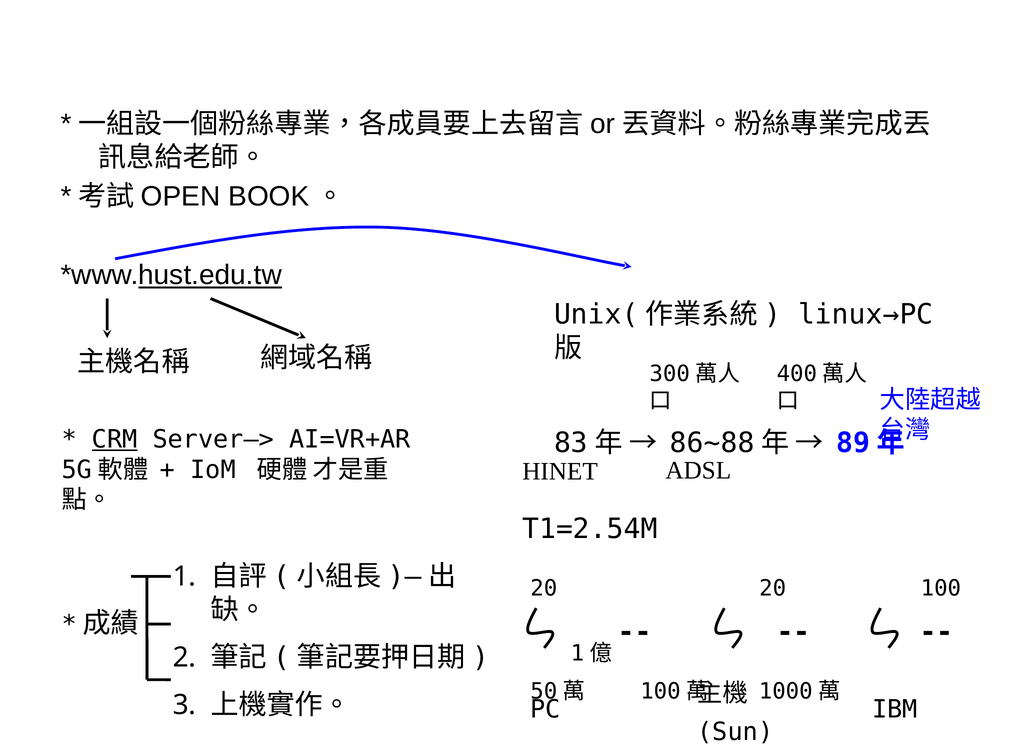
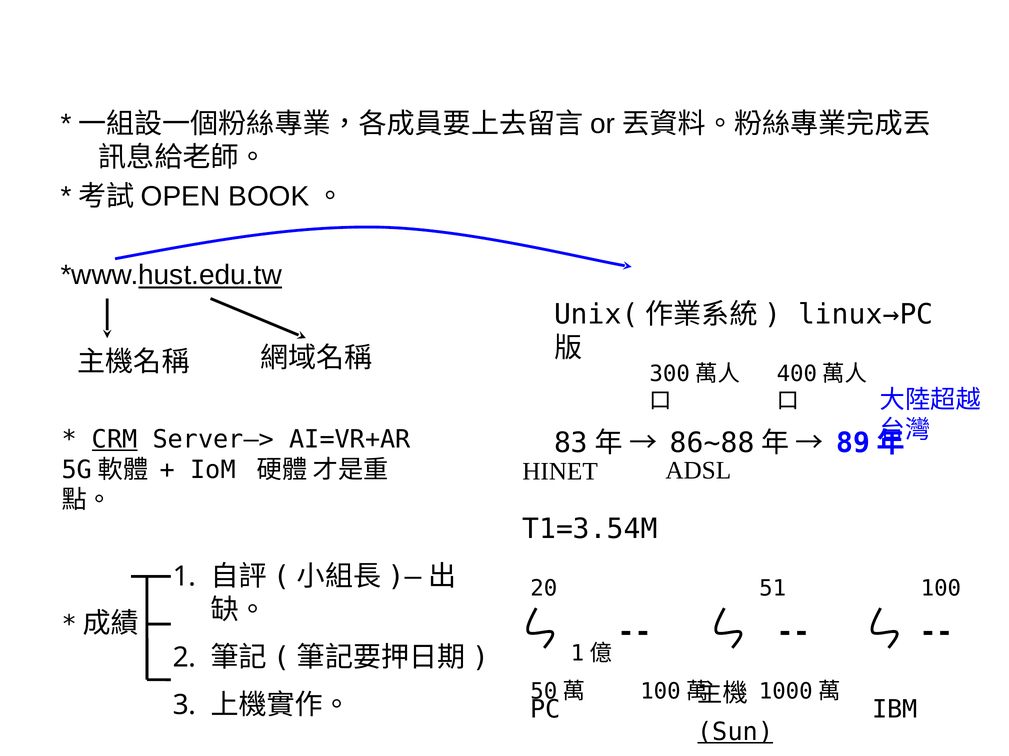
T1=2.54M: T1=2.54M -> T1=3.54M (590, 529)
20 20: 20 -> 51 (773, 589)
Sun underline: none -> present (735, 733)
